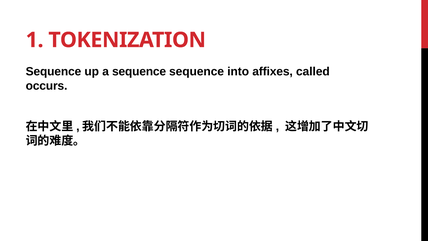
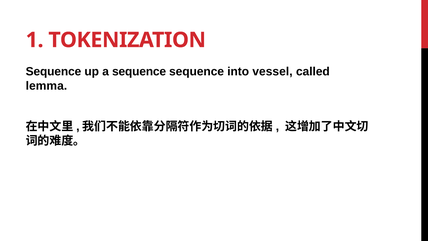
affixes: affixes -> vessel (272, 72)
occurs: occurs -> lemma (46, 86)
